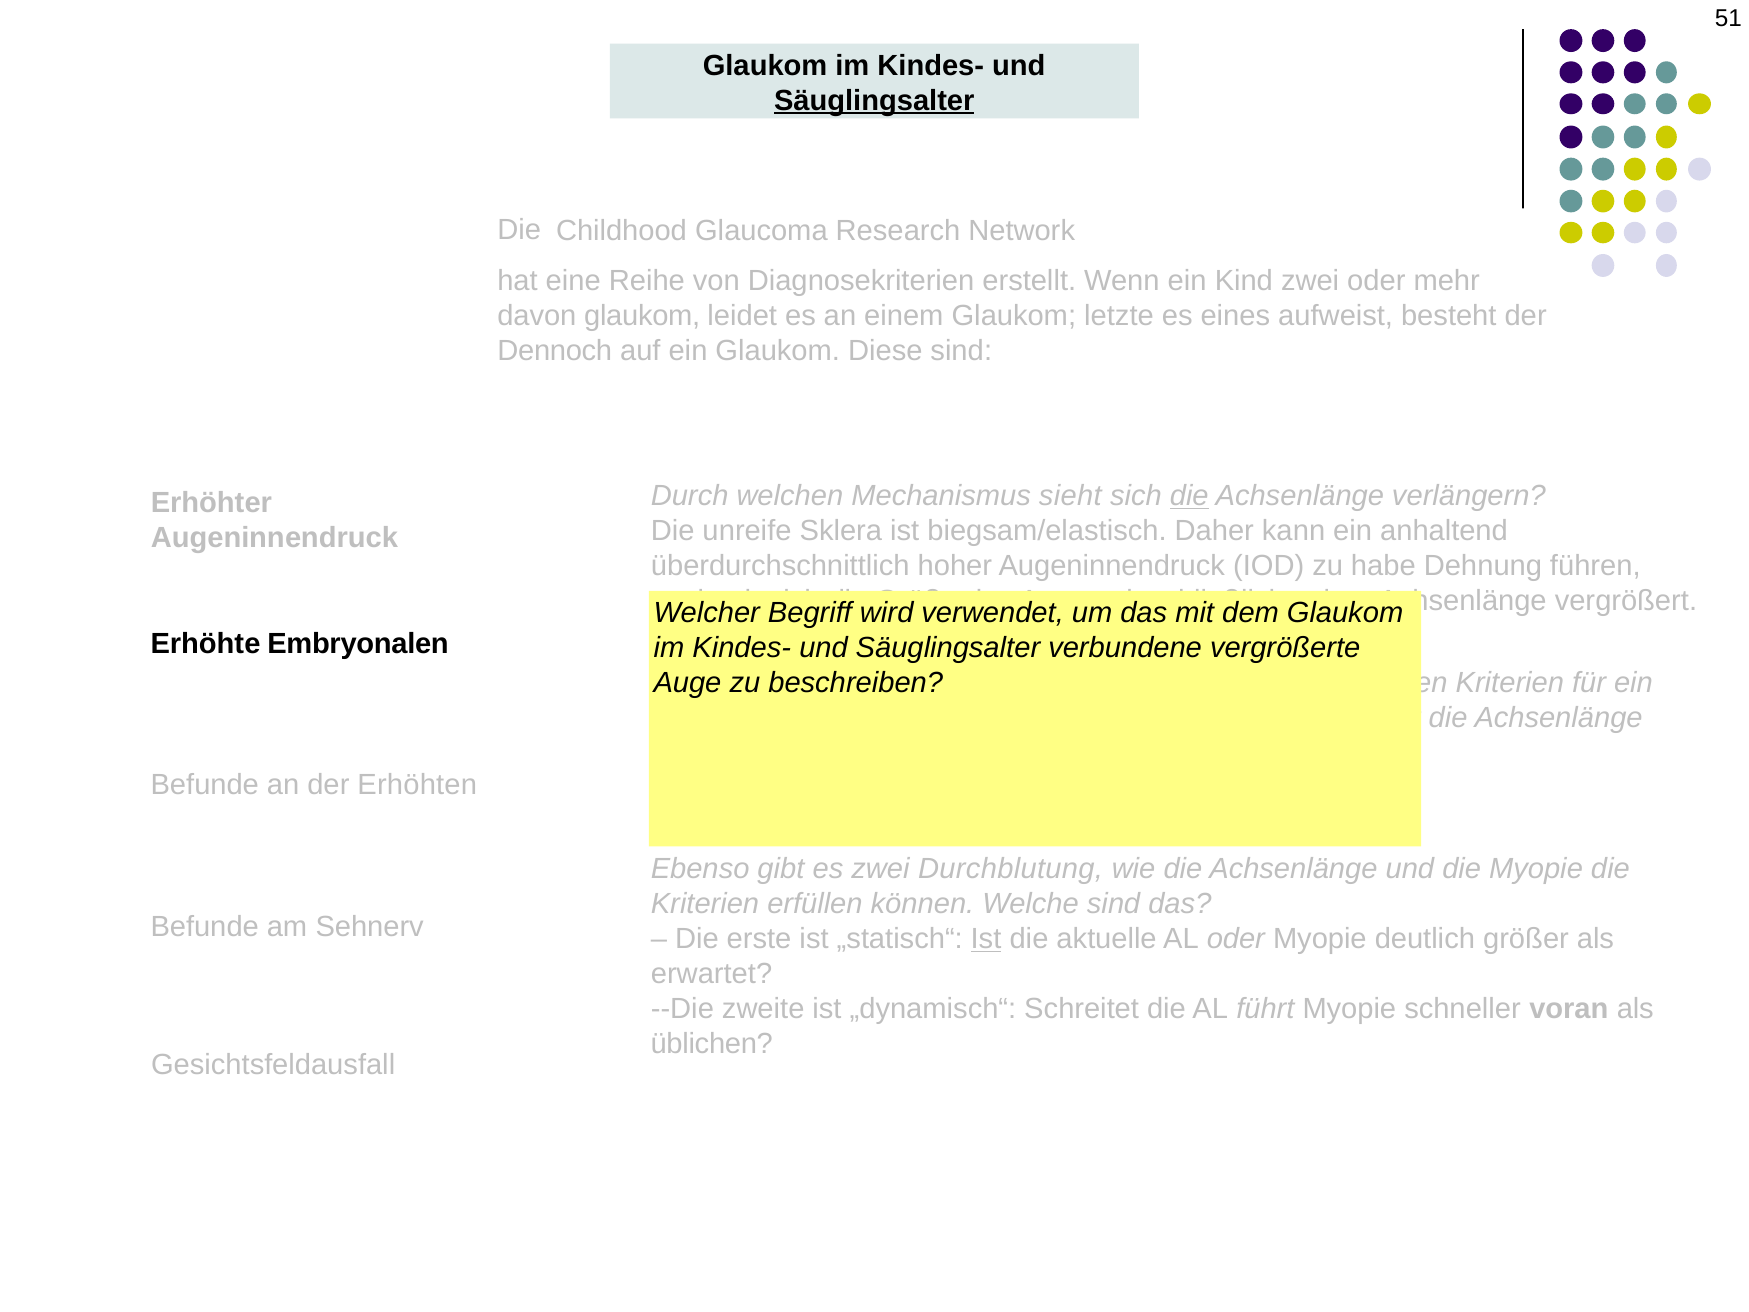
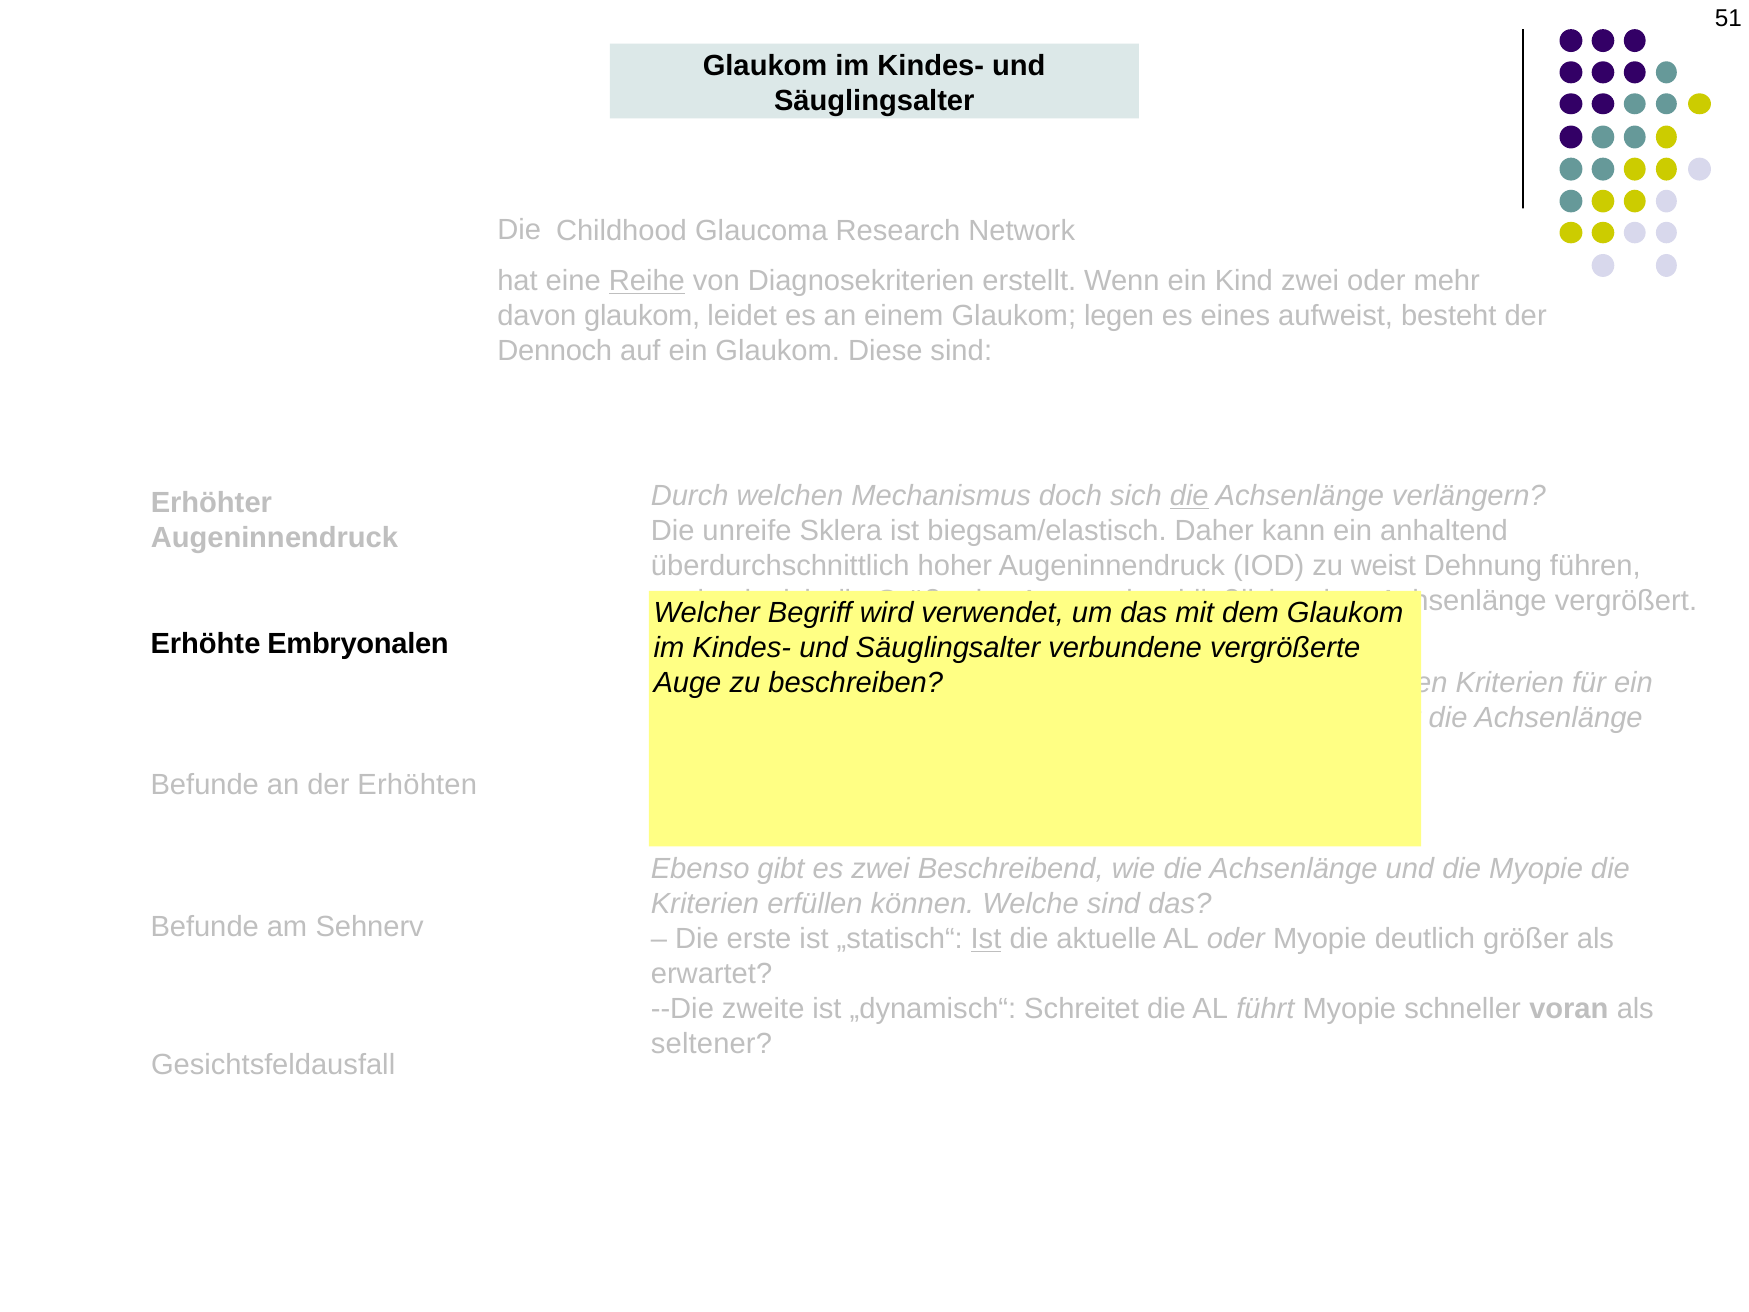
Säuglingsalter underline: present -> none (874, 101)
Reihe underline: none -> present (647, 281)
letzte: letzte -> legen (1119, 316)
sieht: sieht -> doch (1070, 496)
habe: habe -> weist (1383, 566)
Durchblutung: Durchblutung -> Beschreibend (1011, 869)
üblichen: üblichen -> seltener (712, 1044)
